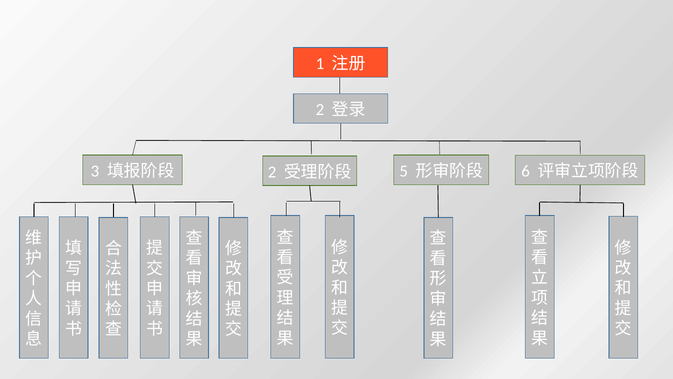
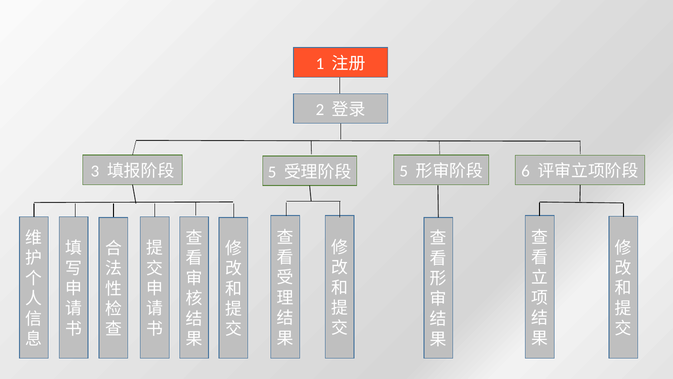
2: 2 -> 5 (272, 172)
